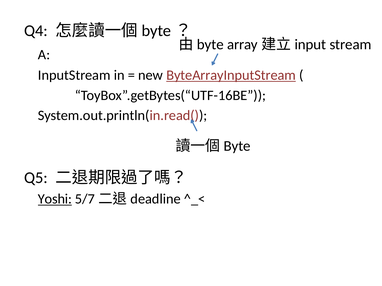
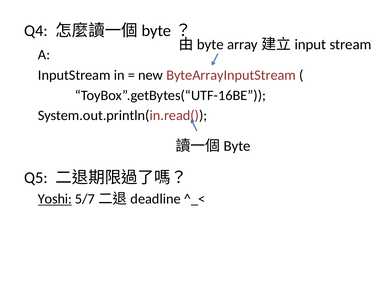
ByteArrayInputStream underline: present -> none (231, 75)
